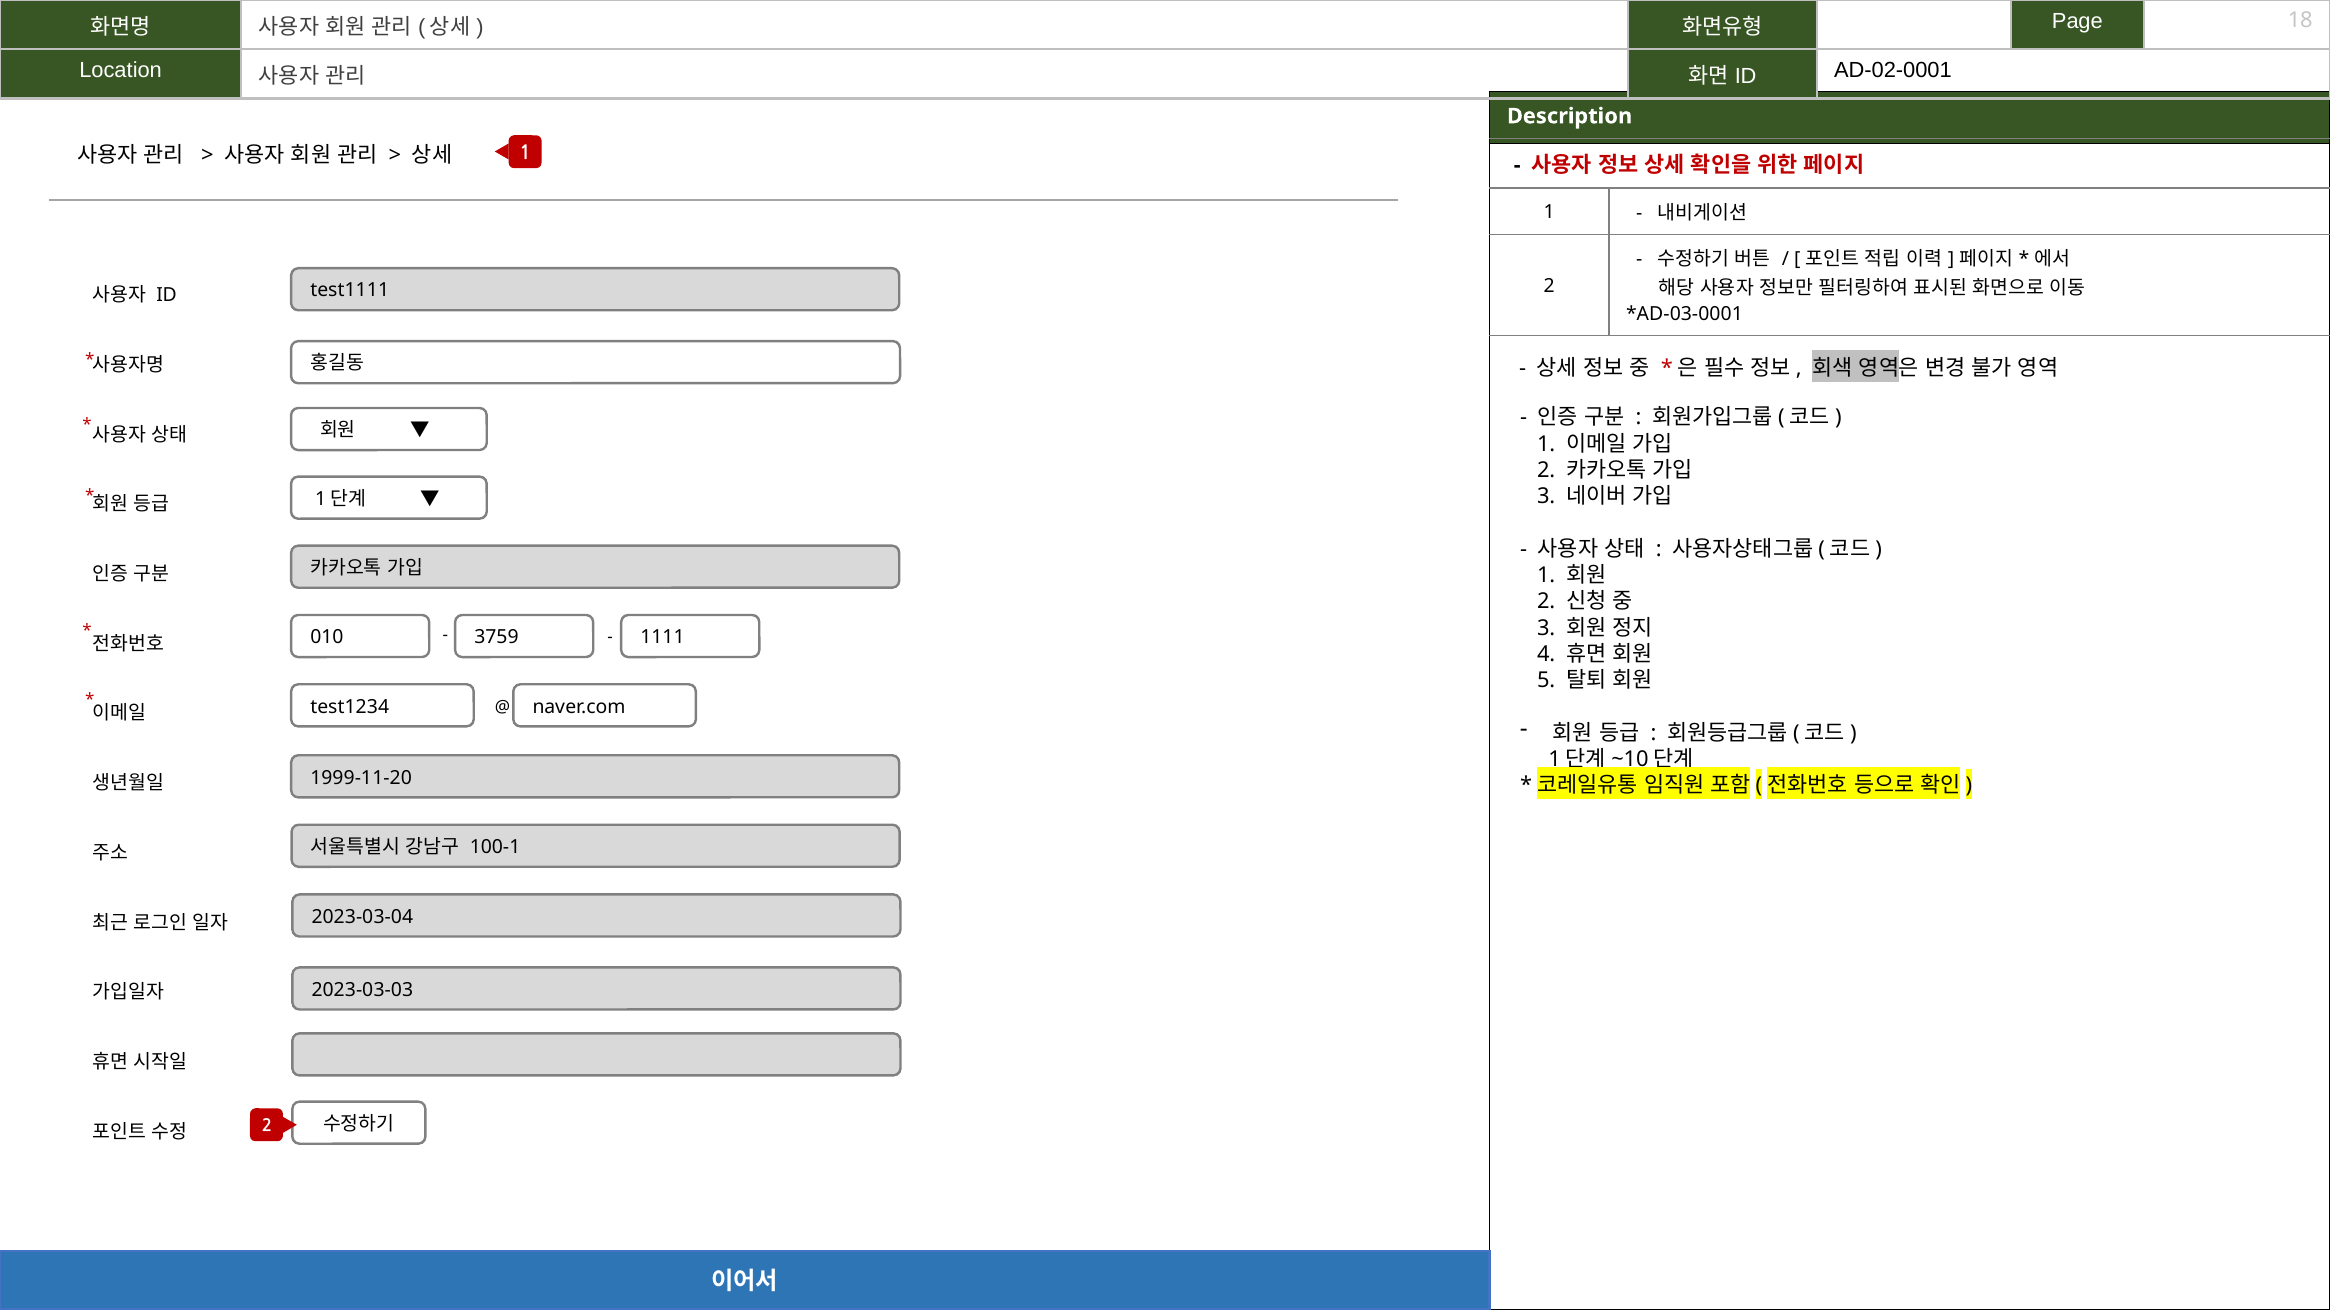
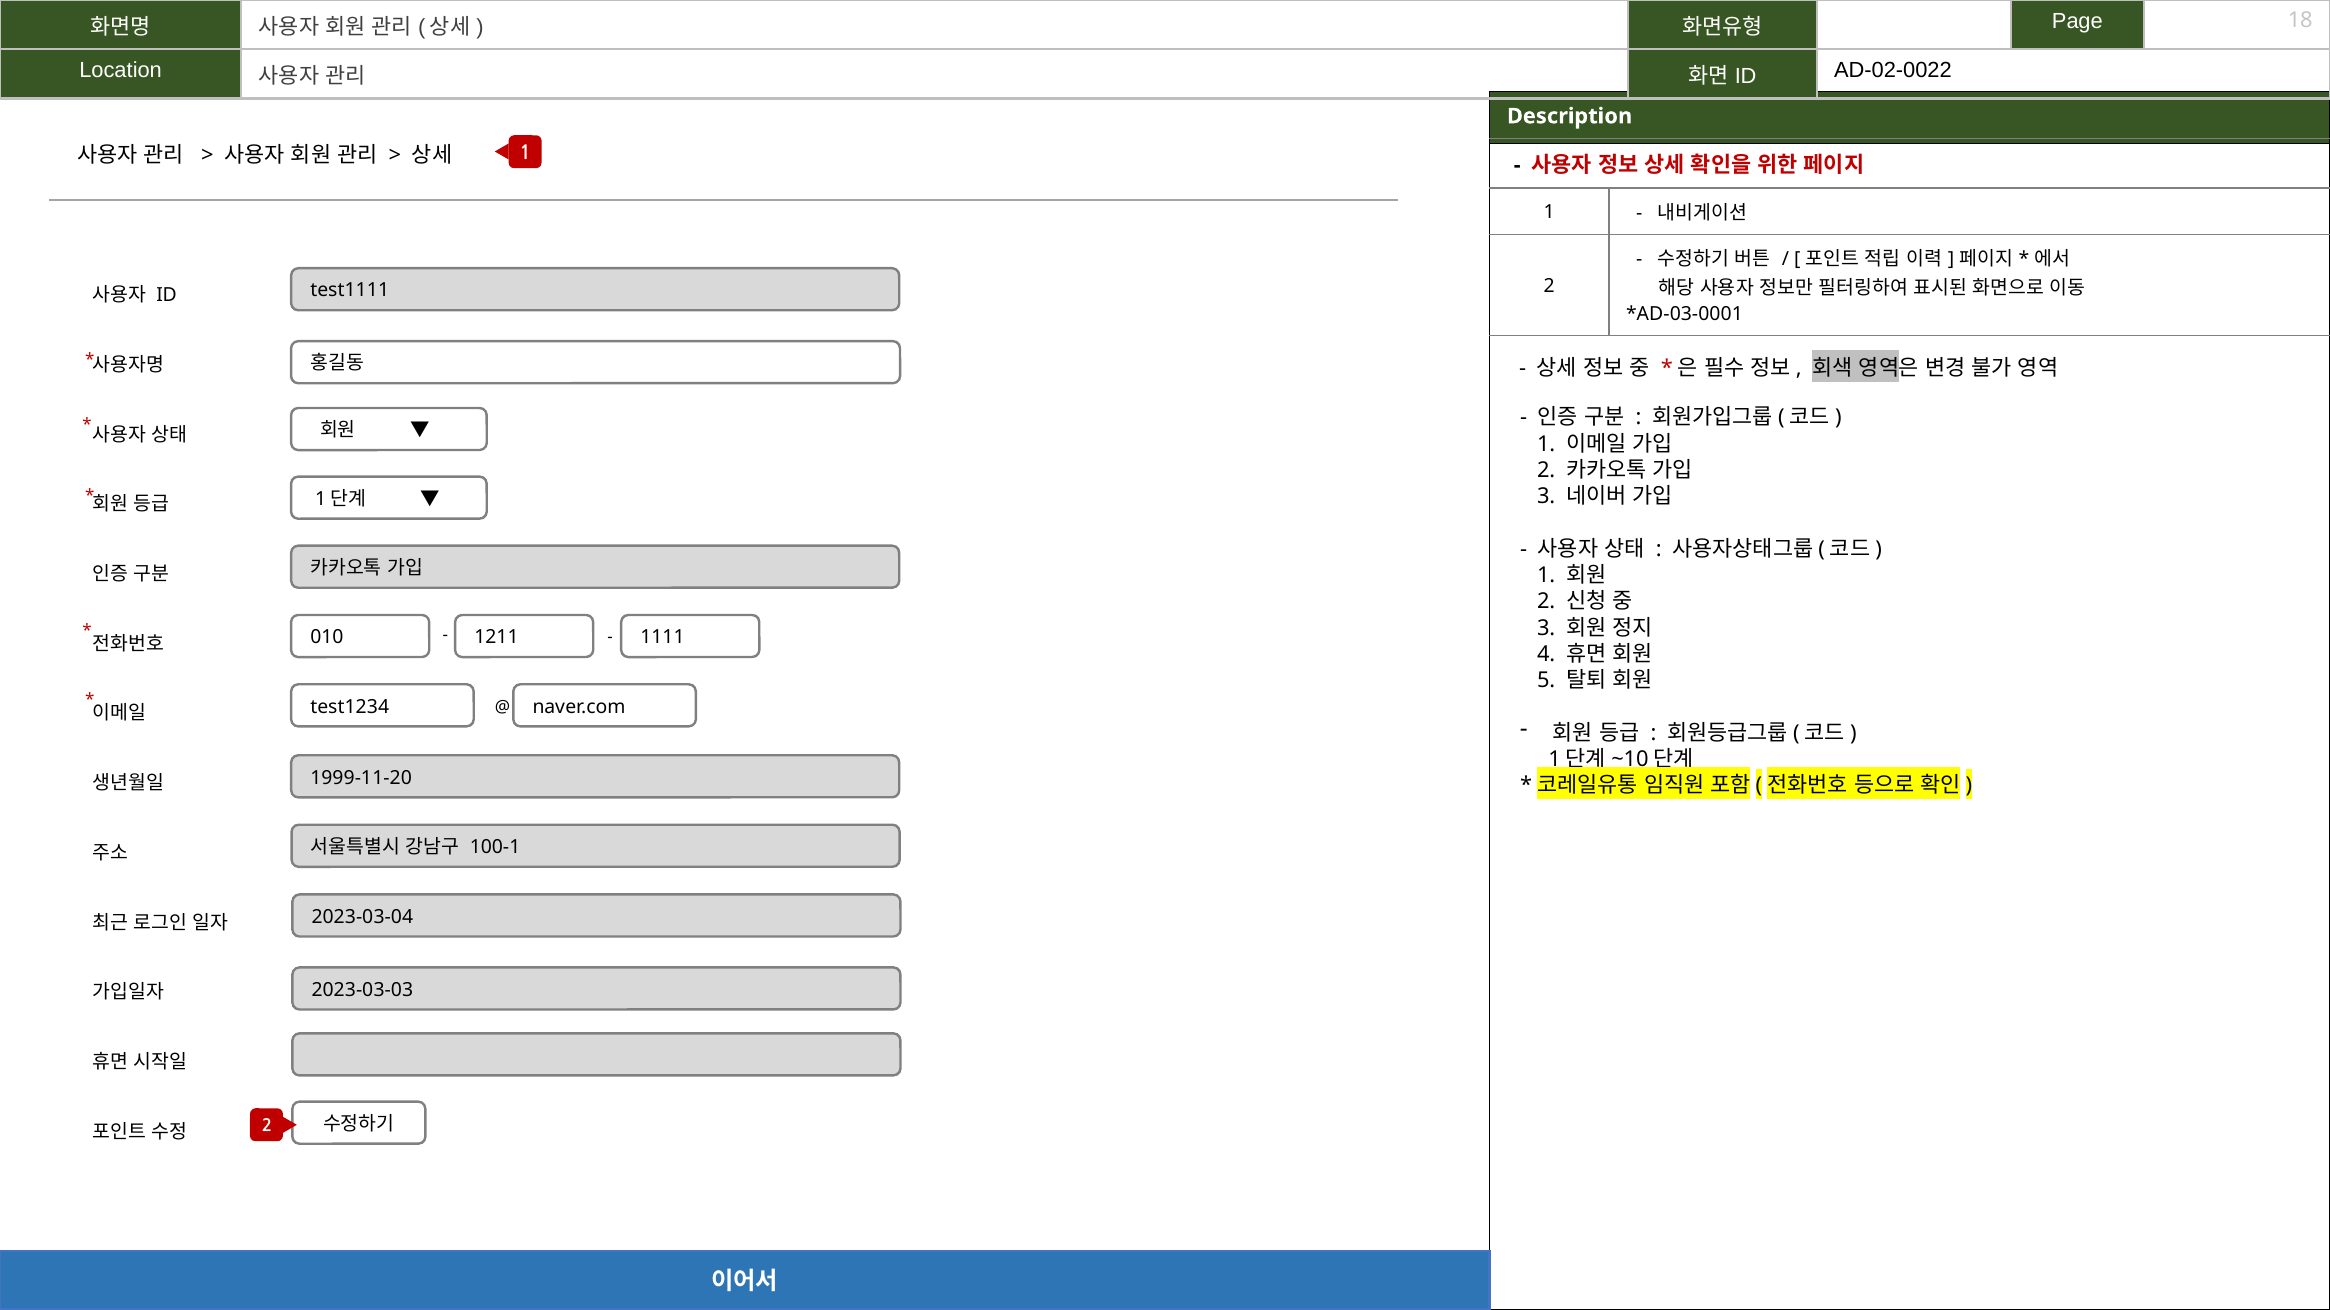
AD-02-0001: AD-02-0001 -> AD-02-0022 (1893, 71)
3759: 3759 -> 1211 (496, 638)
